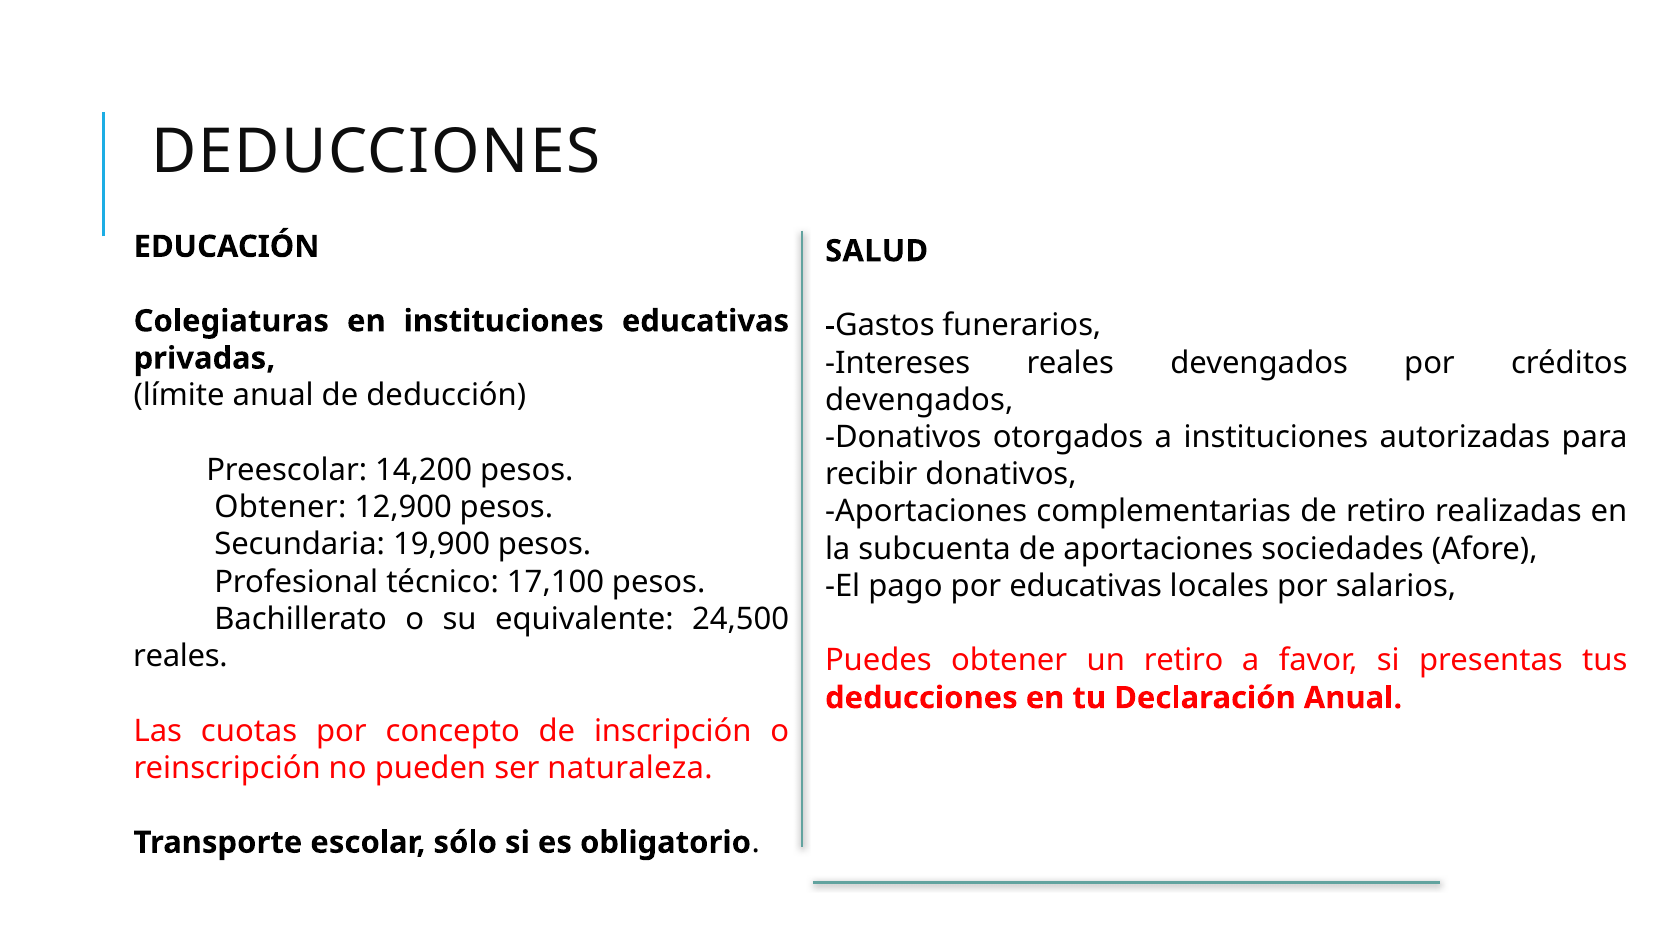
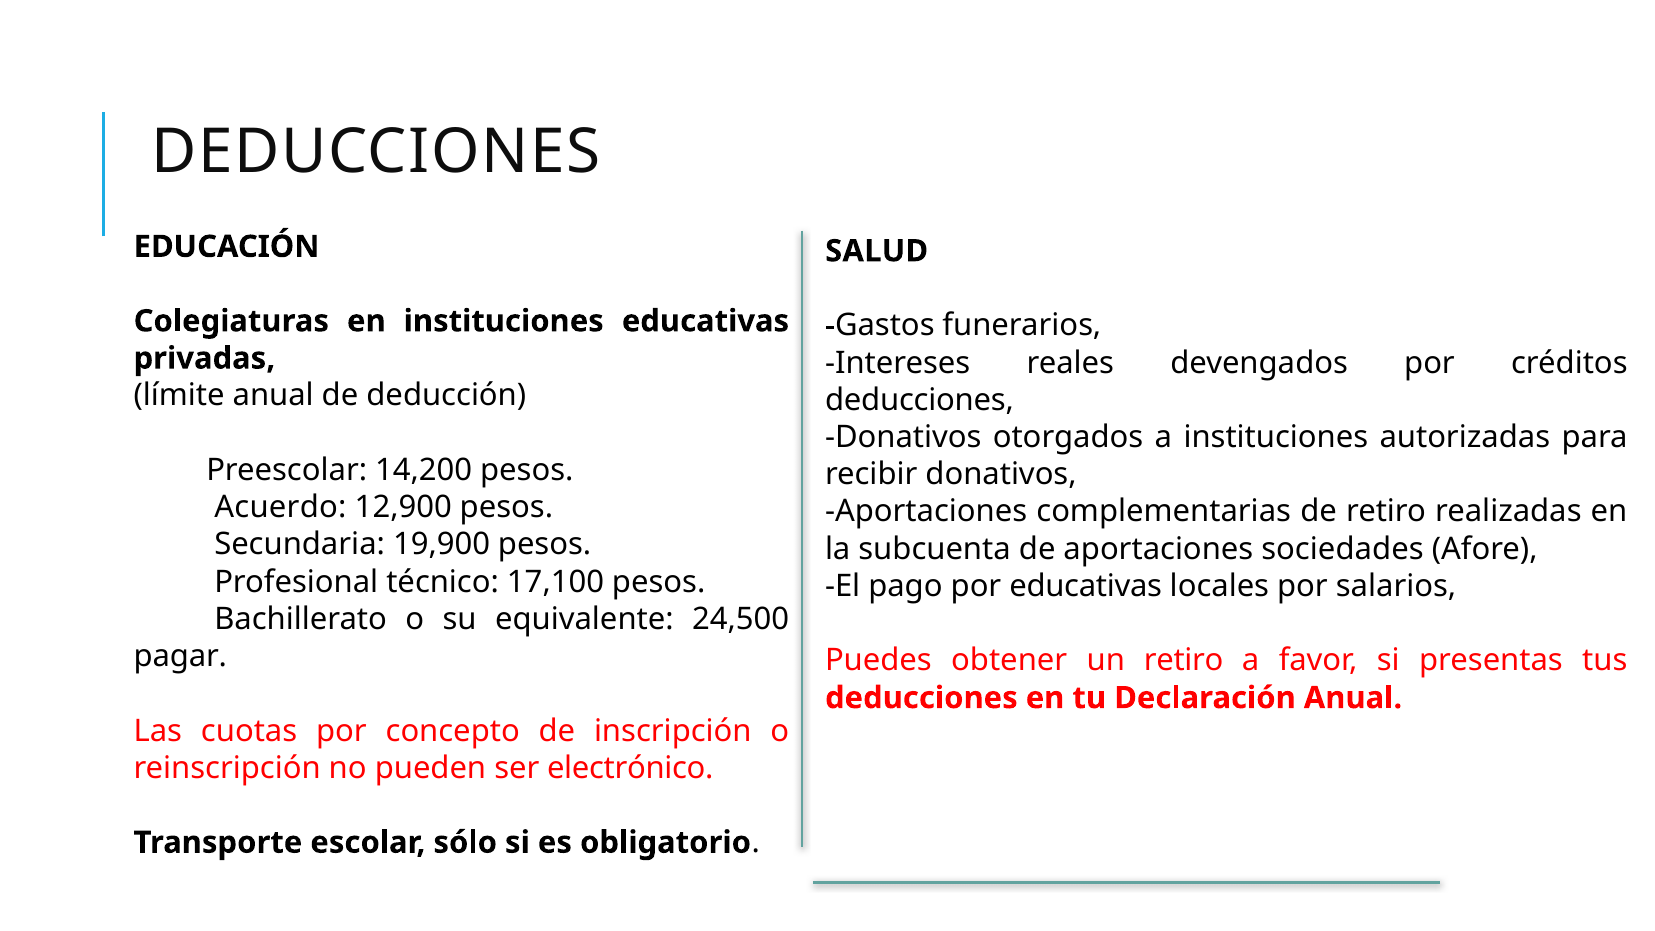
devengados: devengados -> deducciones (919, 400)
Obtener: Obtener -> Acuerdo (280, 507)
reales: reales -> pagar (180, 656)
naturaleza: naturaleza -> electrónico (630, 768)
